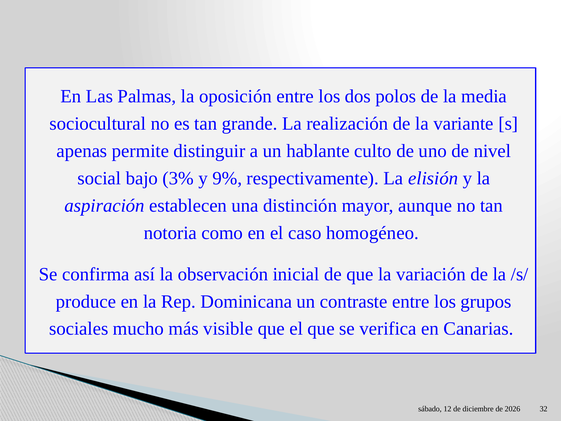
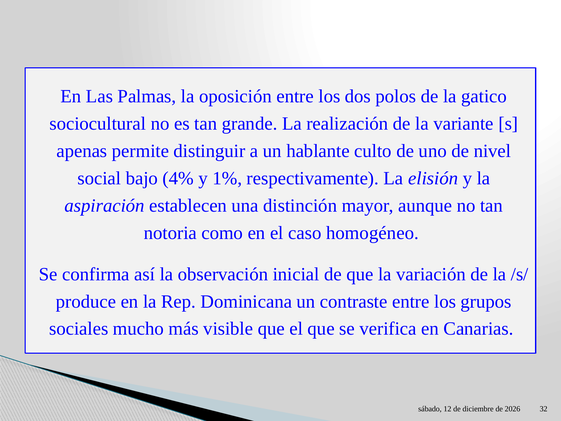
media: media -> gatico (484, 96)
3%: 3% -> 4% (178, 178)
9%: 9% -> 1% (227, 178)
